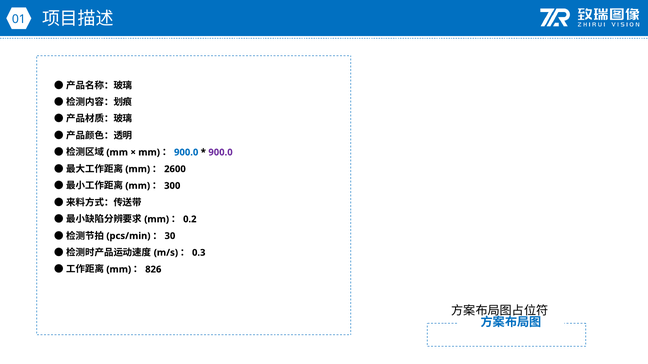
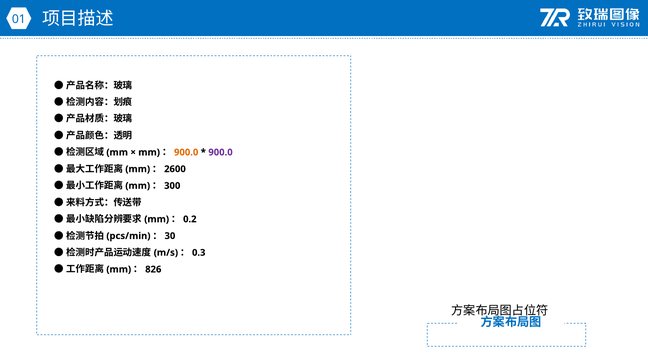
900.0 colour: blue -> orange (186, 153)
